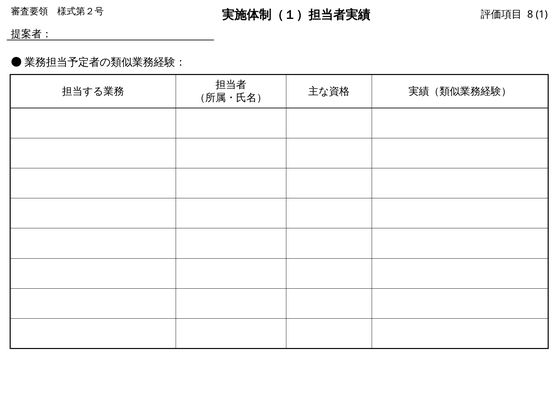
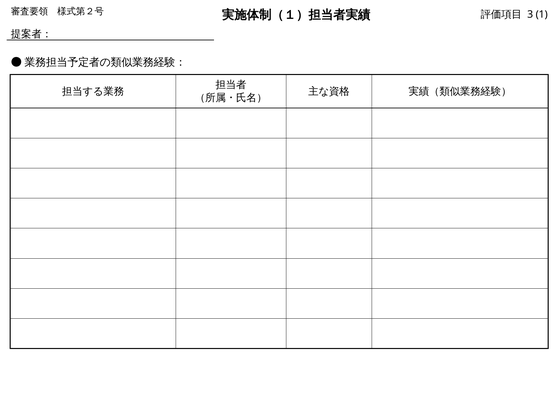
8: 8 -> 3 (530, 15)
